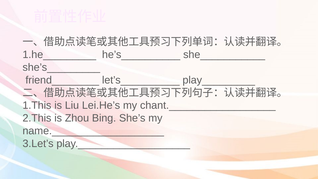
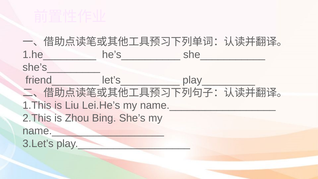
chant.__________________: chant.__________________ -> name.__________________ (208, 105)
